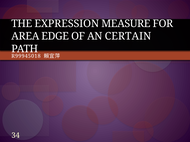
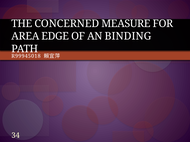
EXPRESSION: EXPRESSION -> CONCERNED (67, 24)
CERTAIN: CERTAIN -> BINDING (128, 36)
